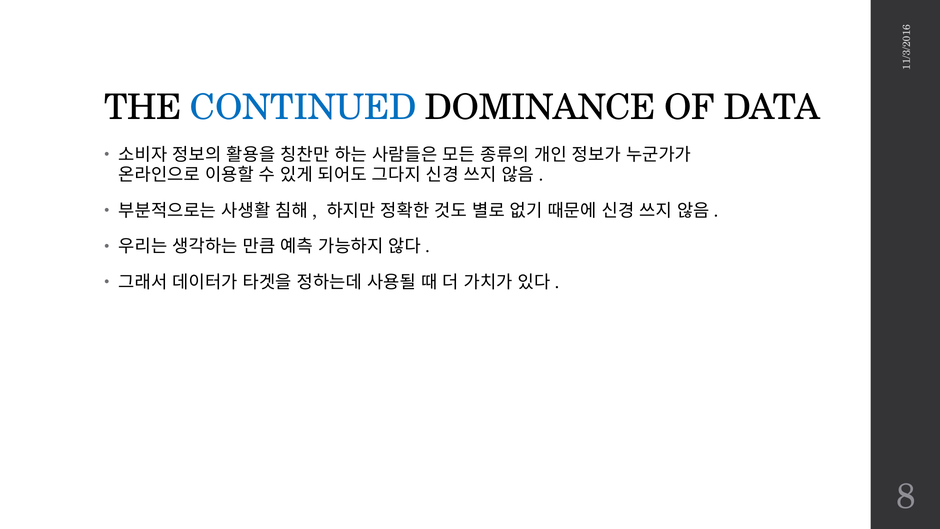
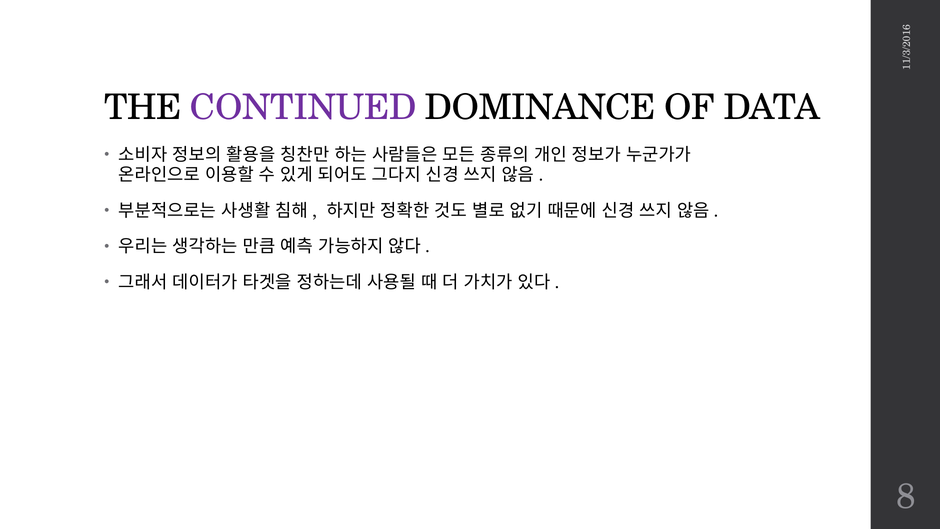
CONTINUED colour: blue -> purple (303, 108)
